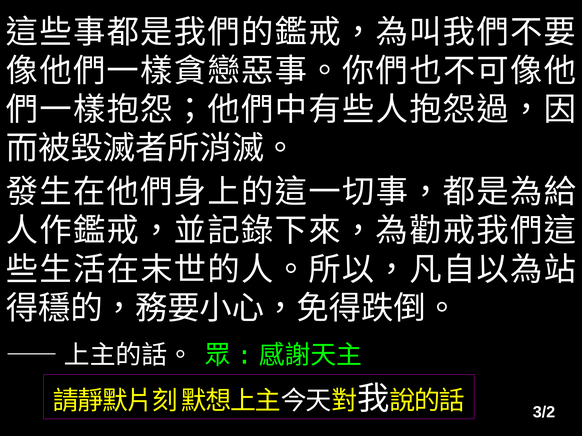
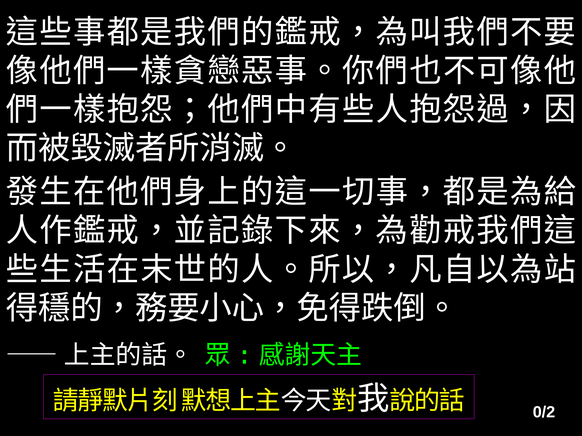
3/2: 3/2 -> 0/2 (544, 413)
